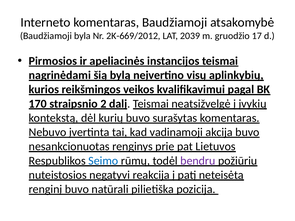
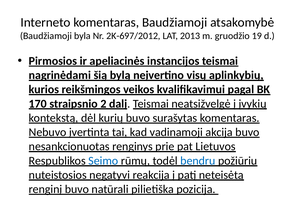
2K-669/2012: 2K-669/2012 -> 2K-697/2012 (133, 36)
2039: 2039 -> 2013 (190, 36)
17: 17 -> 19 (257, 36)
bendru colour: purple -> blue (198, 161)
